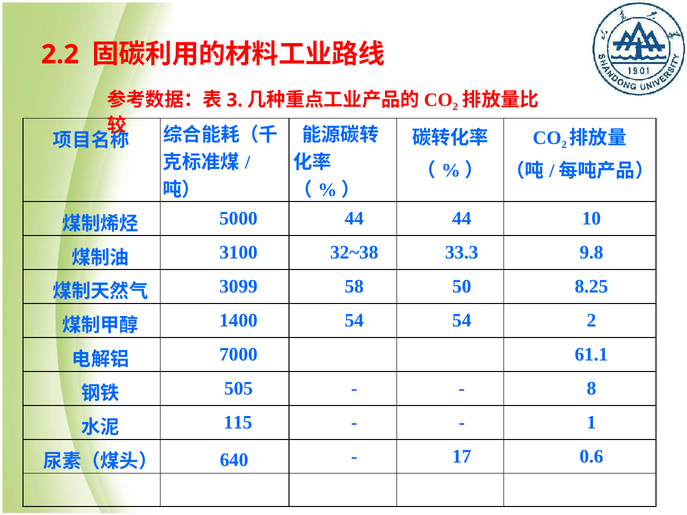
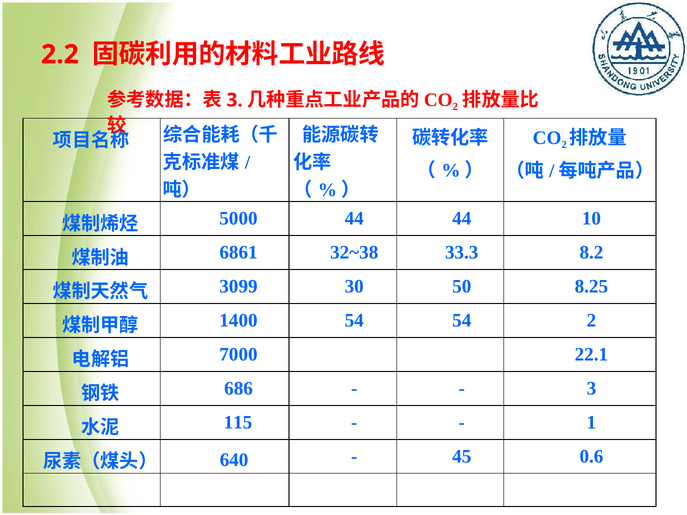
3100: 3100 -> 6861 (239, 253)
9.8: 9.8 -> 8.2 (591, 253)
58: 58 -> 30 (354, 287)
61.1: 61.1 -> 22.1 (591, 355)
505: 505 -> 686 (239, 389)
8: 8 -> 3 (591, 389)
17: 17 -> 45 (462, 457)
